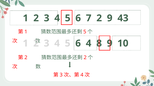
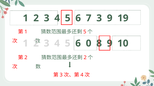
7 2: 2 -> 3 (99, 18)
43: 43 -> 19 (123, 18)
6 4: 4 -> 0 (89, 44)
